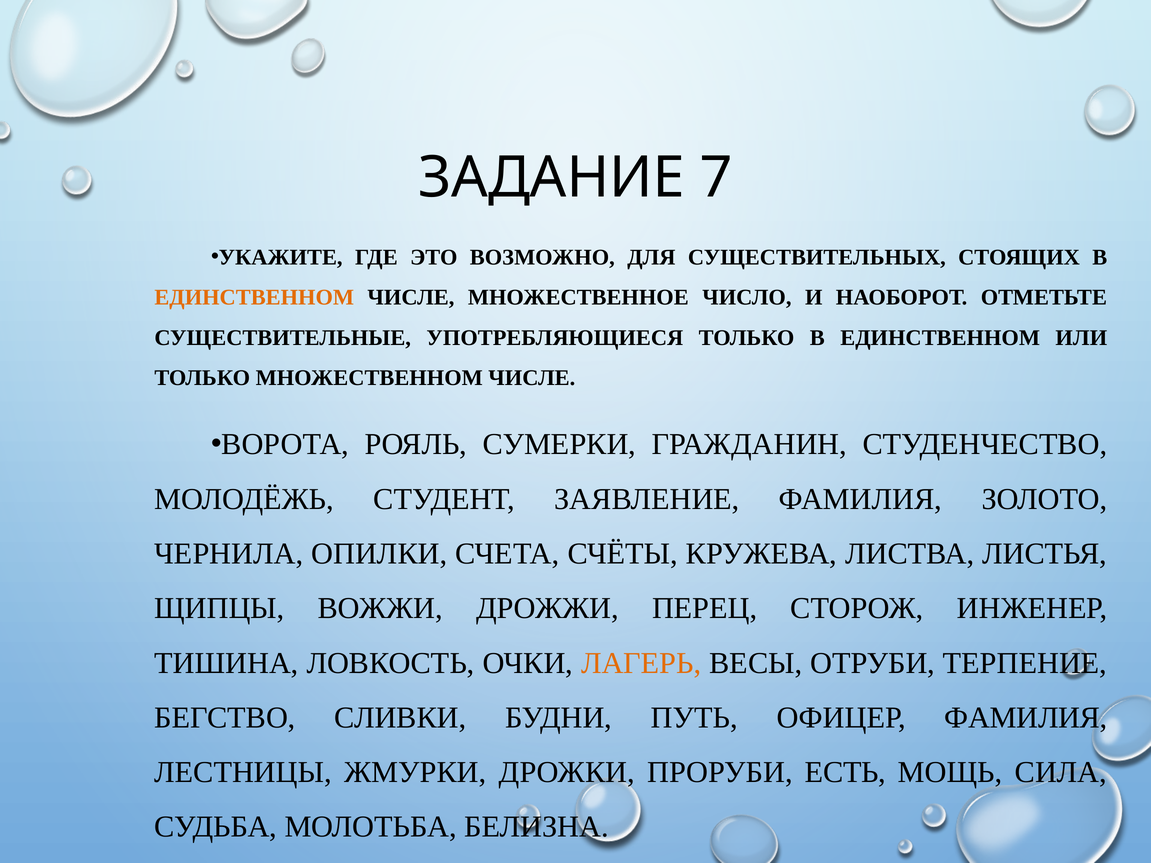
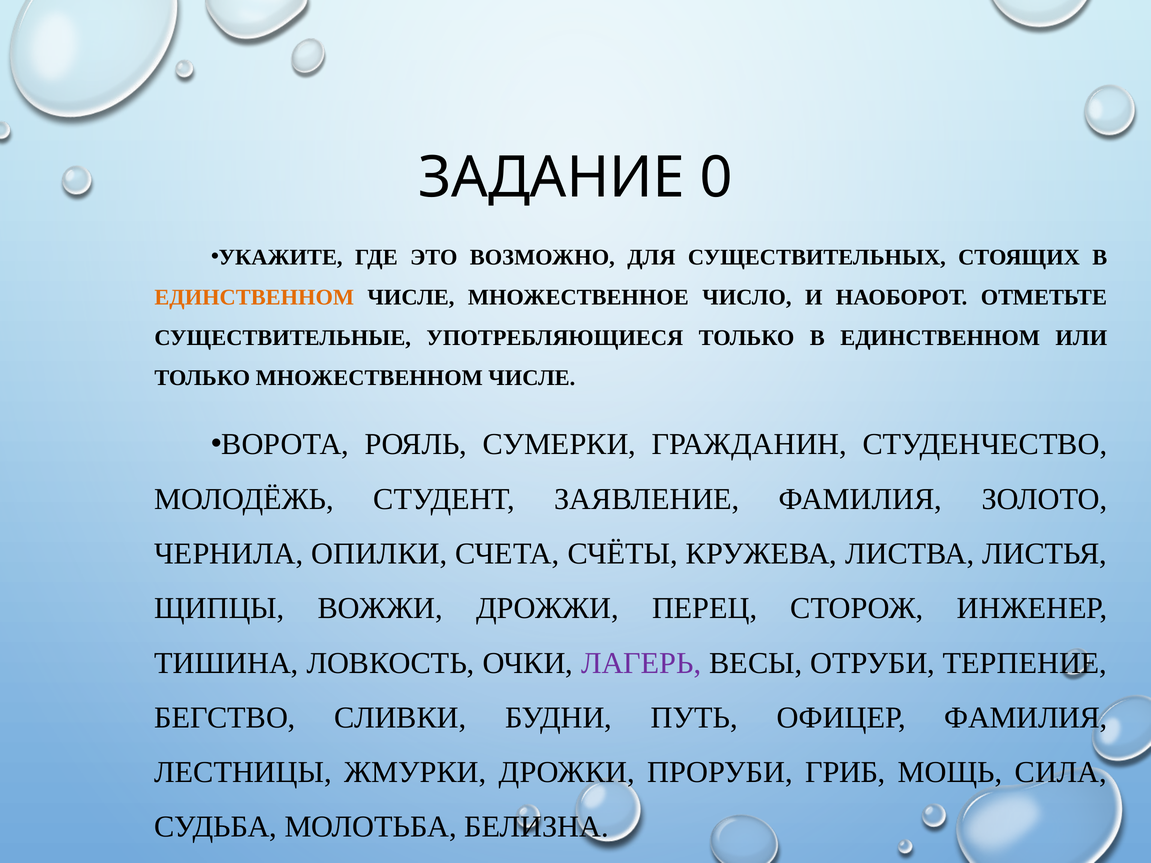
7: 7 -> 0 (716, 178)
ЛАГЕРЬ colour: orange -> purple (641, 663)
ЕСТЬ: ЕСТЬ -> ГРИБ (845, 772)
